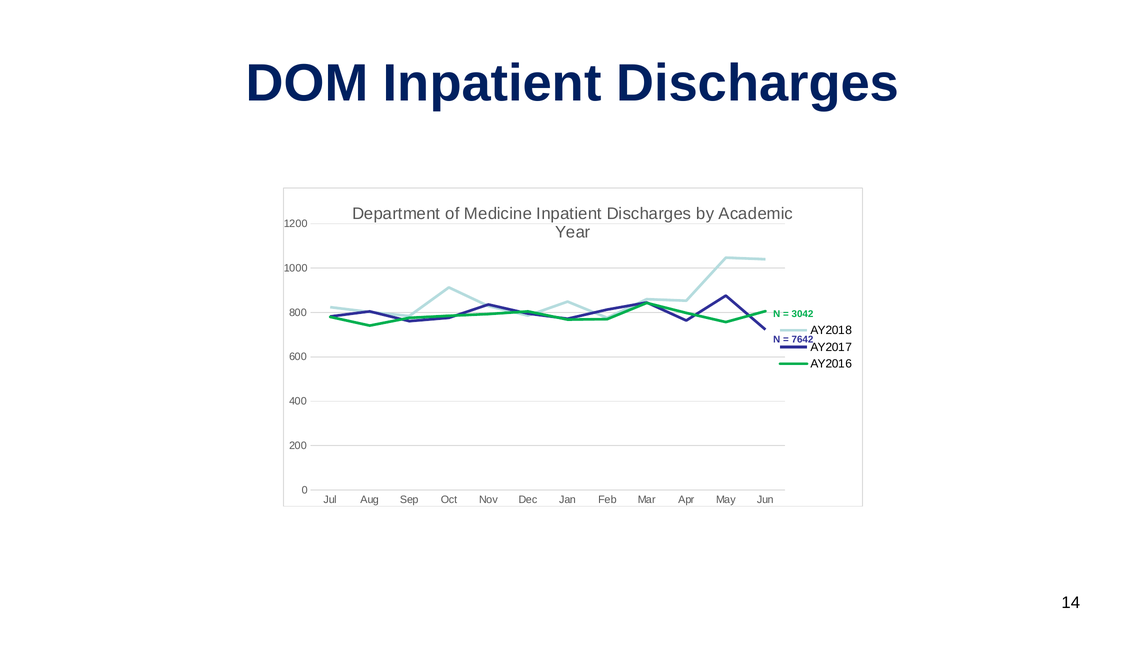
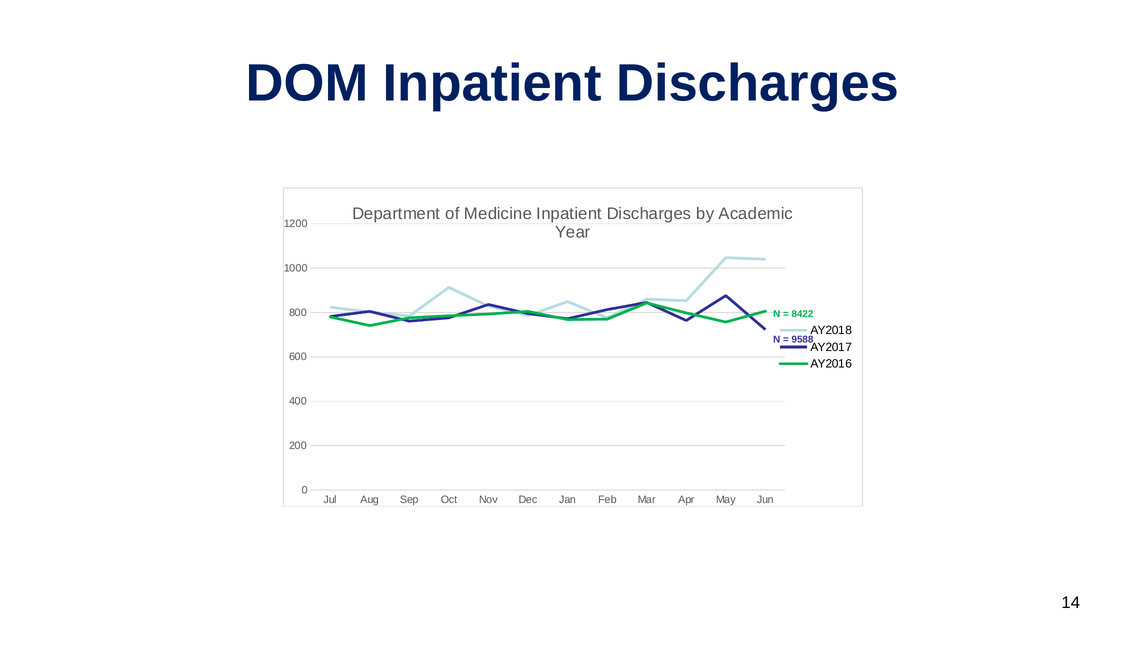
3042: 3042 -> 8422 (802, 314)
7642: 7642 -> 9588 (802, 339)
